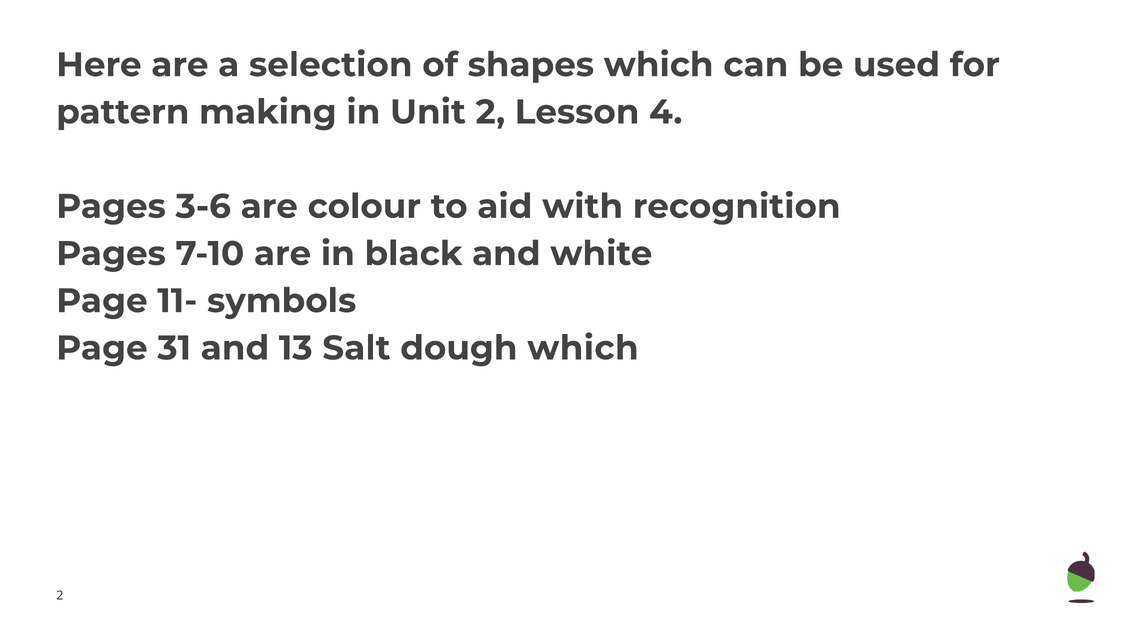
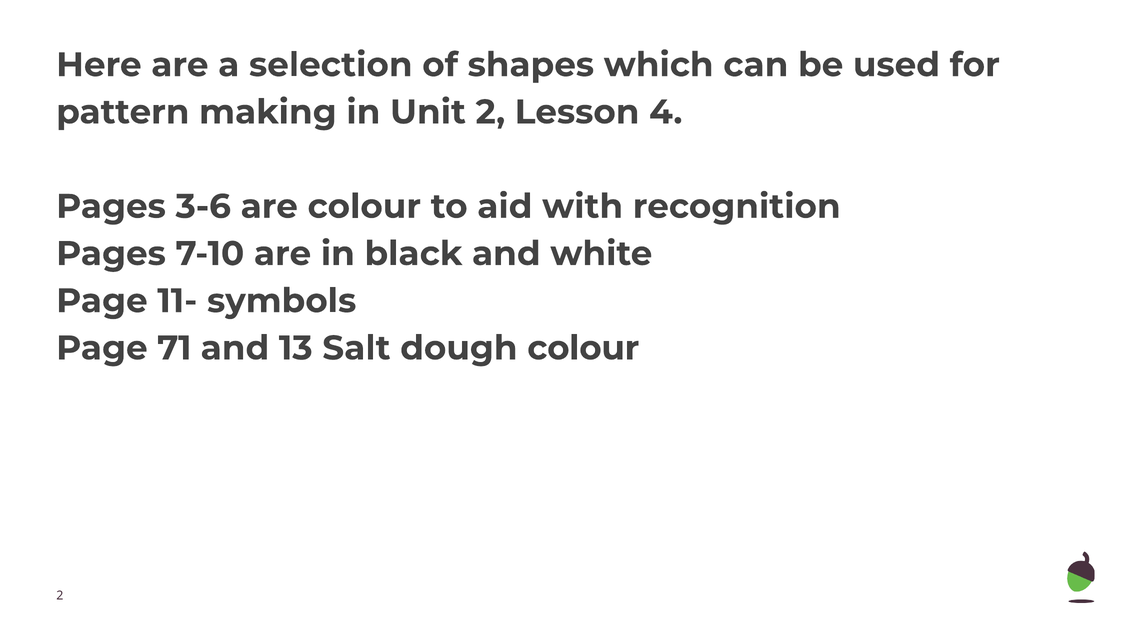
31: 31 -> 71 (174, 348)
dough which: which -> colour (583, 348)
